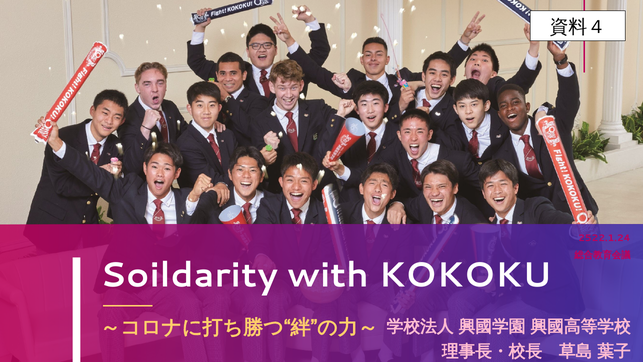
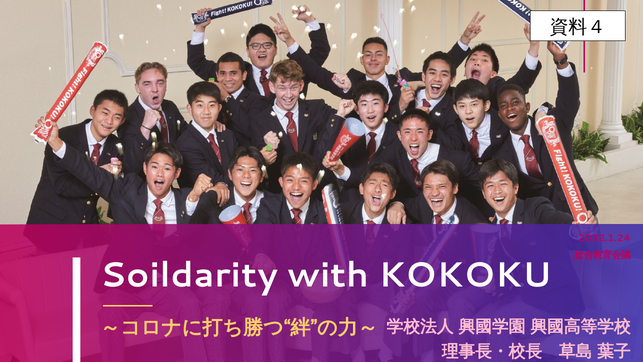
2522.1.24: 2522.1.24 -> 2032.1.24 (604, 238)
